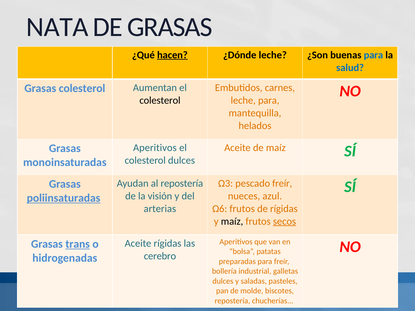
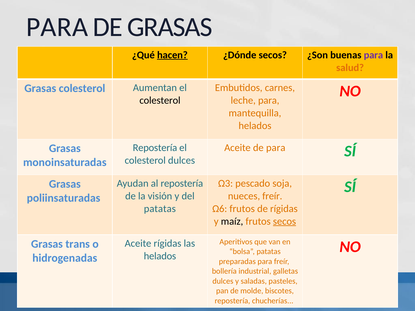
NATA: NATA -> PARA (57, 27)
¿Dónde leche: leche -> secos (273, 55)
para colour: blue -> purple (373, 55)
salud colour: blue -> orange (350, 68)
Aperitivos: Aperitivos -> Repostería (155, 148)
de maíz: maíz -> para (276, 148)
pescado freír: freír -> soja (282, 183)
nueces azul: azul -> freír (272, 196)
poliinsaturadas underline: present -> none (64, 198)
arterias: arterias -> patatas (160, 209)
trans underline: present -> none (78, 244)
cerebro: cerebro -> helados (160, 256)
